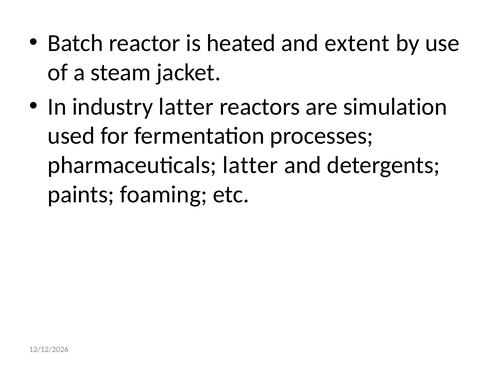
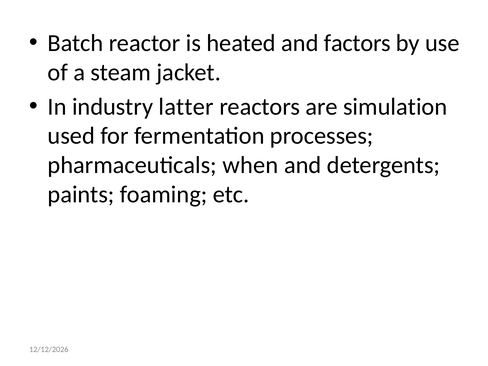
extent: extent -> factors (357, 43)
pharmaceuticals latter: latter -> when (250, 165)
